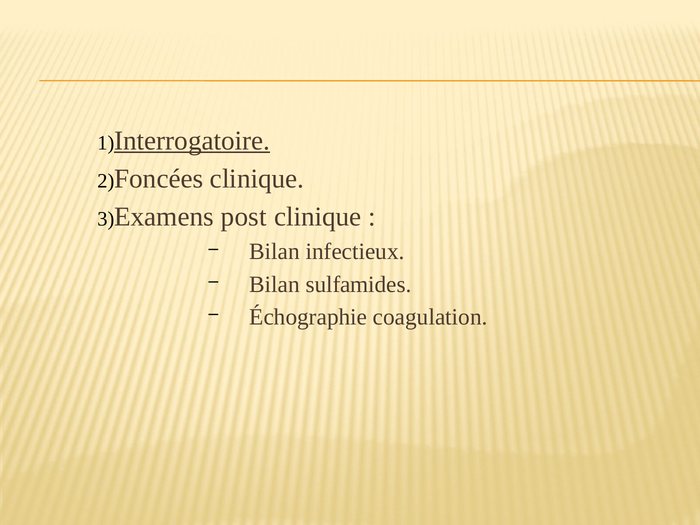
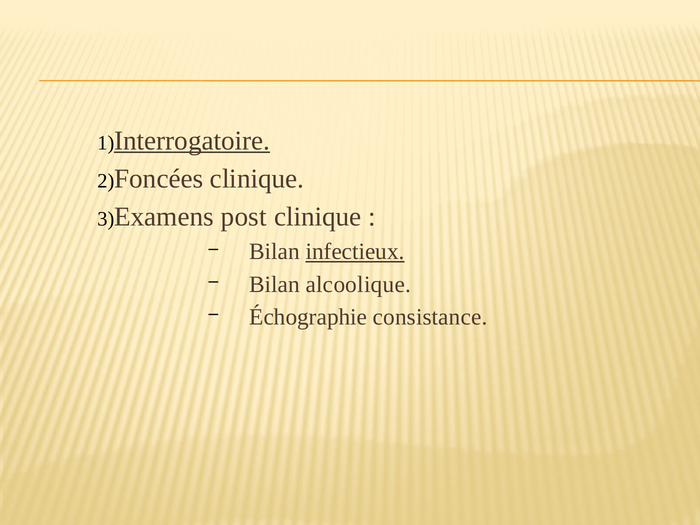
infectieux underline: none -> present (355, 252)
sulfamides: sulfamides -> alcoolique (358, 284)
coagulation: coagulation -> consistance (430, 317)
